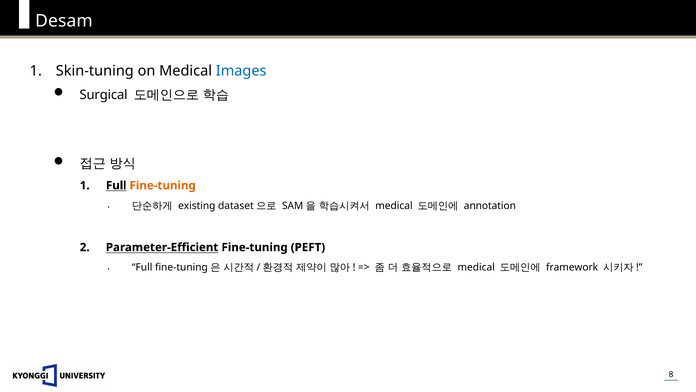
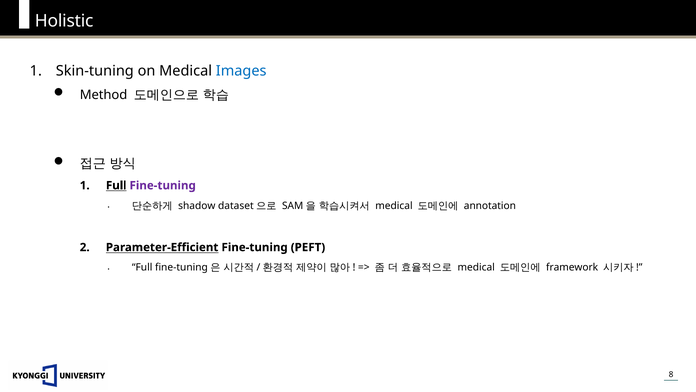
Desam: Desam -> Holistic (64, 21)
Surgical: Surgical -> Method (104, 95)
Fine-tuning colour: orange -> purple (163, 185)
existing: existing -> shadow (197, 205)
